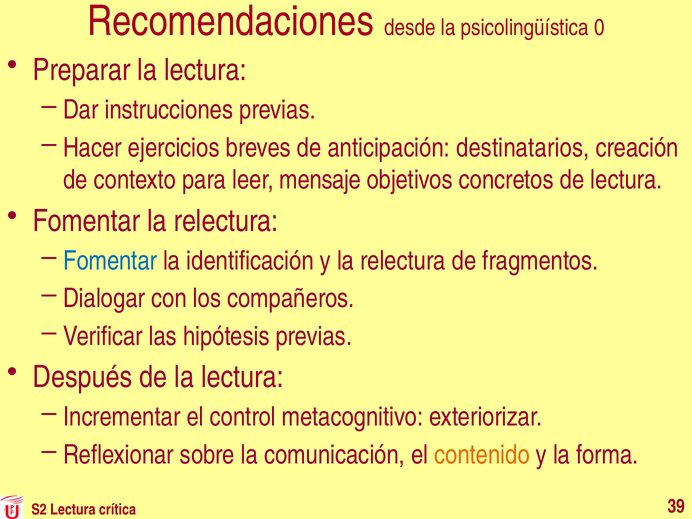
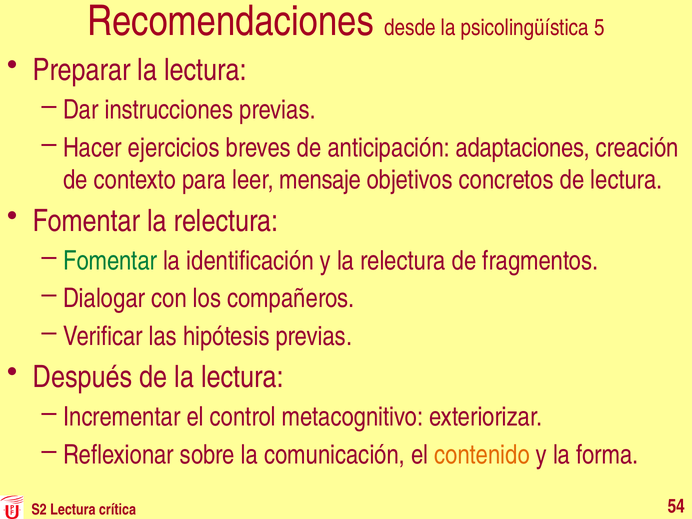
0: 0 -> 5 (599, 28)
destinatarios: destinatarios -> adaptaciones (523, 148)
Fomentar colour: blue -> green (110, 261)
39: 39 -> 54 (676, 507)
